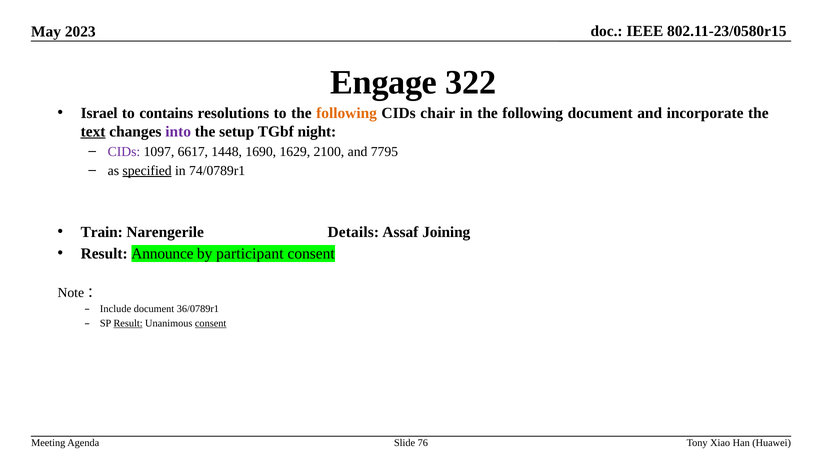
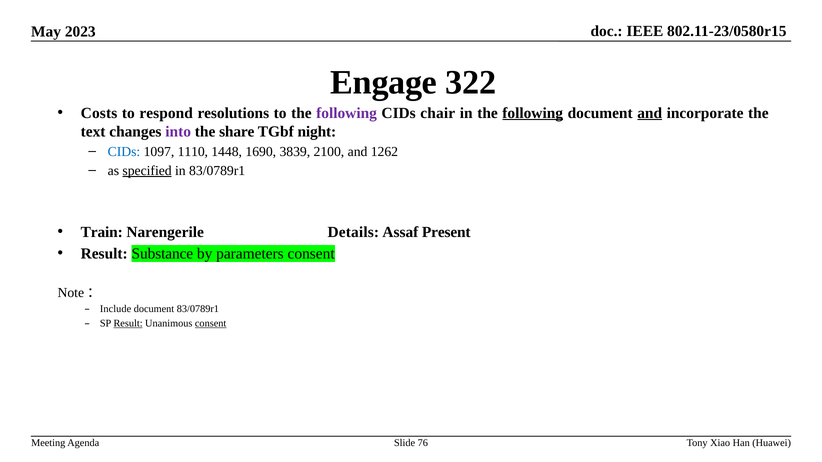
Israel: Israel -> Costs (99, 113)
contains: contains -> respond (166, 113)
following colour: orange -> purple (347, 113)
following underline: none -> present (533, 113)
and underline: none -> present (650, 113)
text underline: present -> none (93, 132)
setup: setup -> share (237, 132)
CIDs colour: purple -> blue (124, 152)
6617: 6617 -> 1110 (193, 152)
1629: 1629 -> 3839 (295, 152)
7795: 7795 -> 1262 (384, 152)
in 74/0789r1: 74/0789r1 -> 83/0789r1 (217, 171)
Joining: Joining -> Present (446, 232)
Announce: Announce -> Substance (162, 254)
participant: participant -> parameters (250, 254)
document 36/0789r1: 36/0789r1 -> 83/0789r1 (198, 309)
